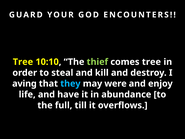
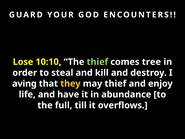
Tree: Tree -> Lose (23, 62)
they colour: light blue -> yellow (70, 83)
may were: were -> thief (115, 83)
